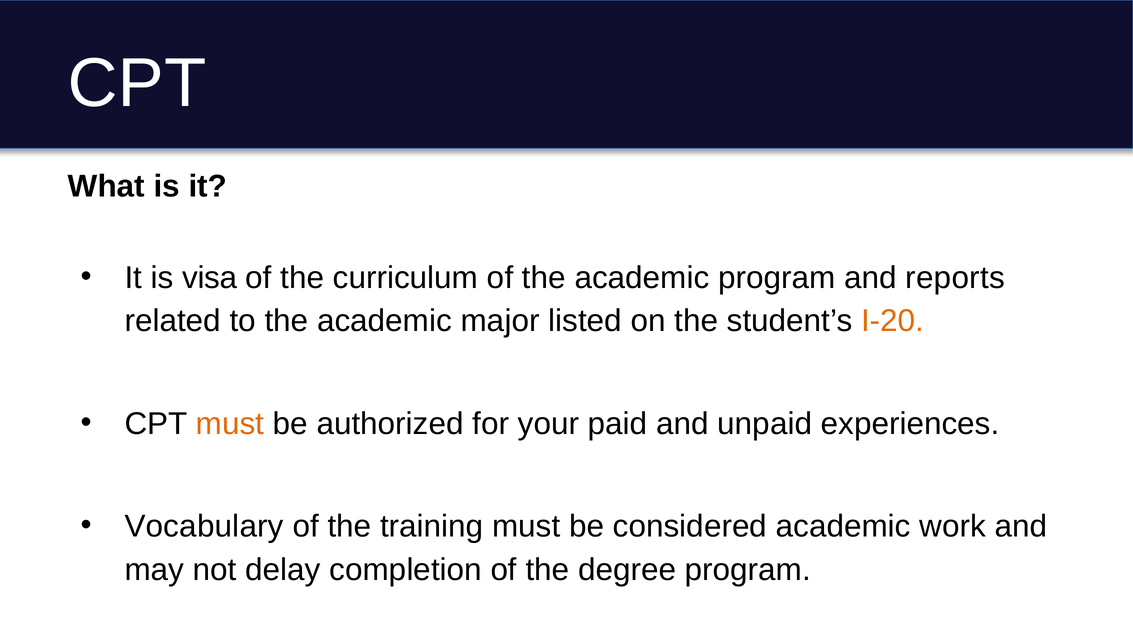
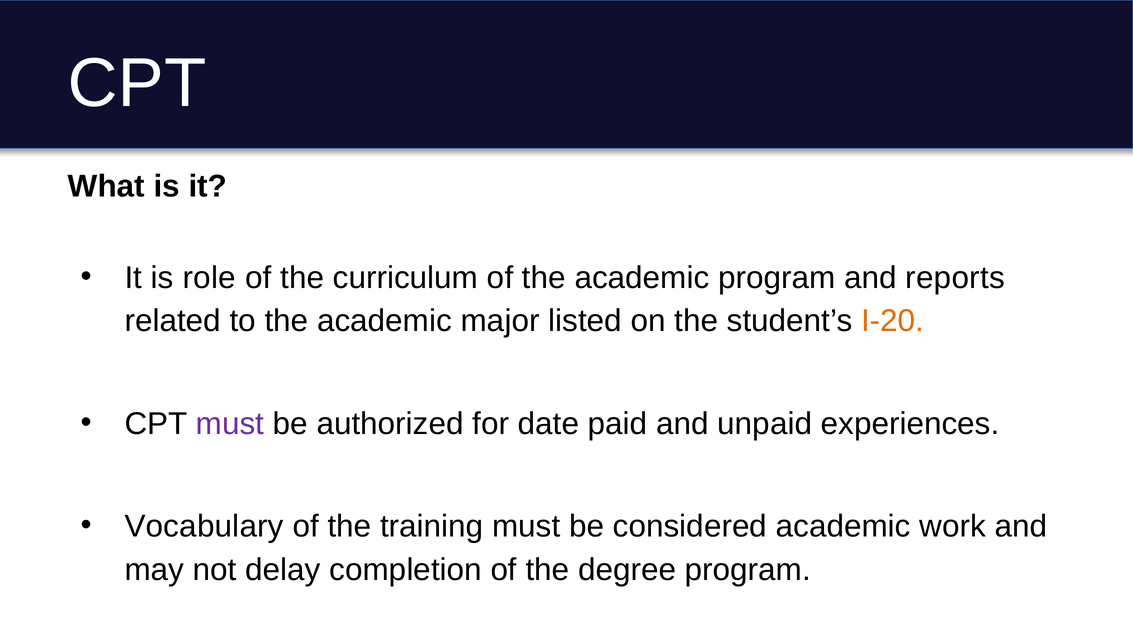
visa: visa -> role (209, 278)
must colour: orange -> purple (230, 424)
your: your -> date (549, 424)
